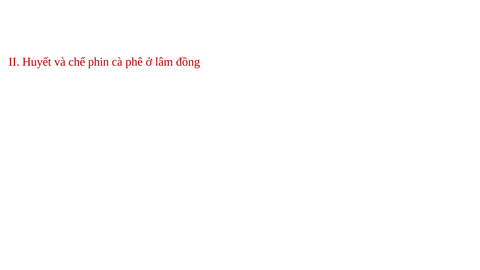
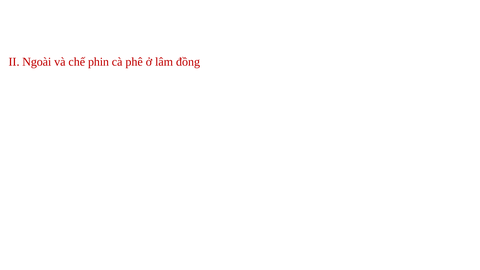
Huyết: Huyết -> Ngoài (37, 62)
